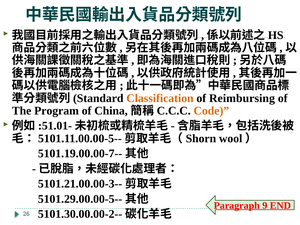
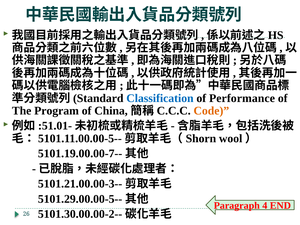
Classification colour: orange -> blue (160, 98)
Reimbursing: Reimbursing -> Performance (242, 98)
9: 9 -> 4 (265, 206)
